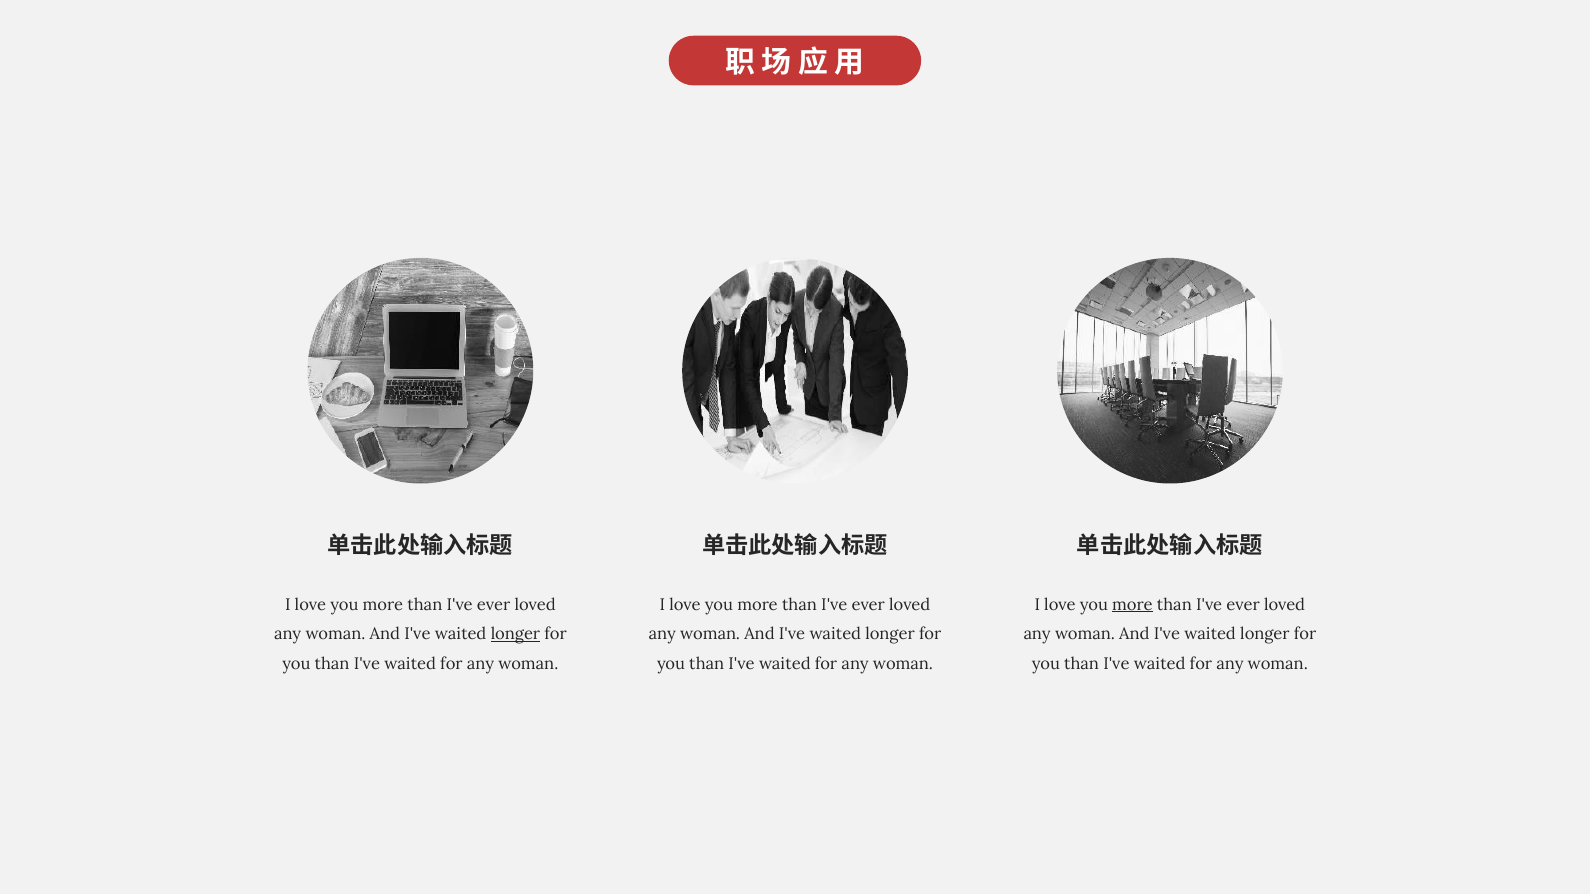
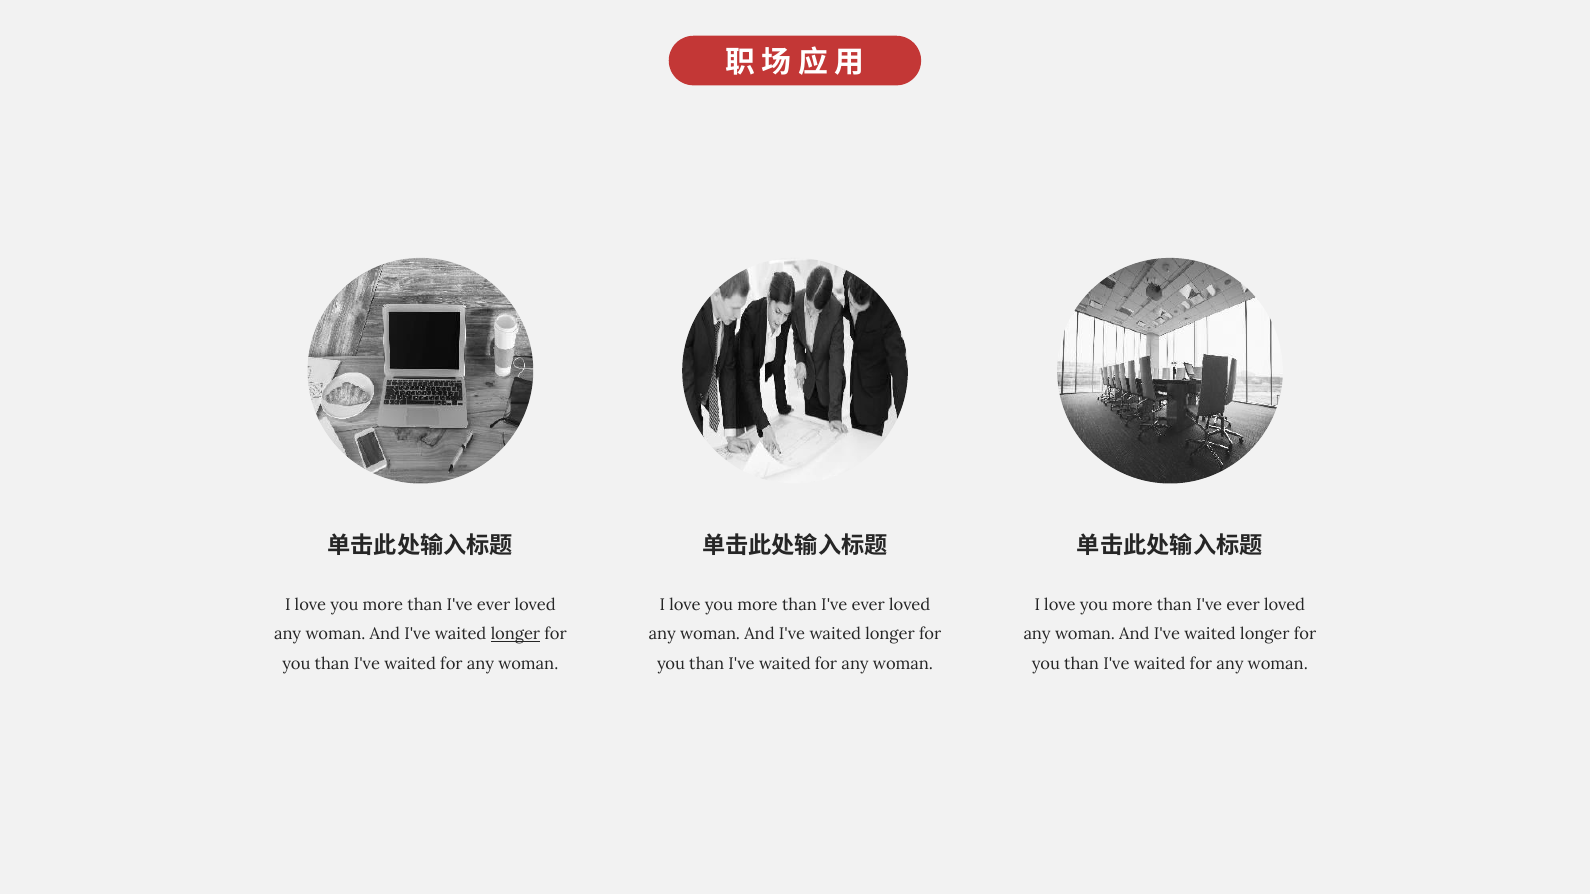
more underline: present -> none (1132, 605)
